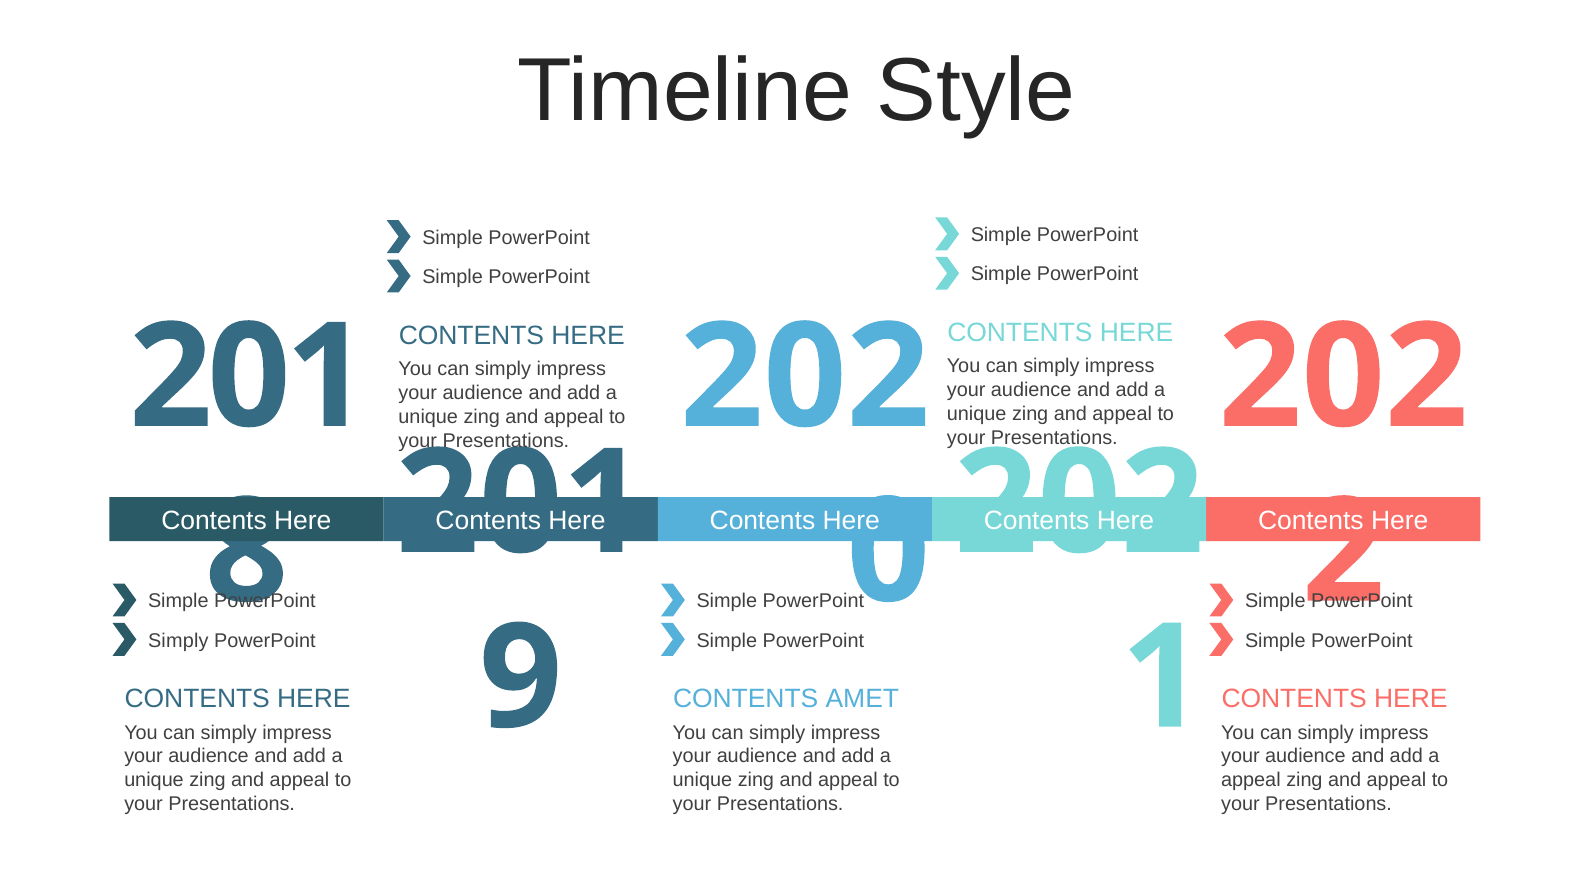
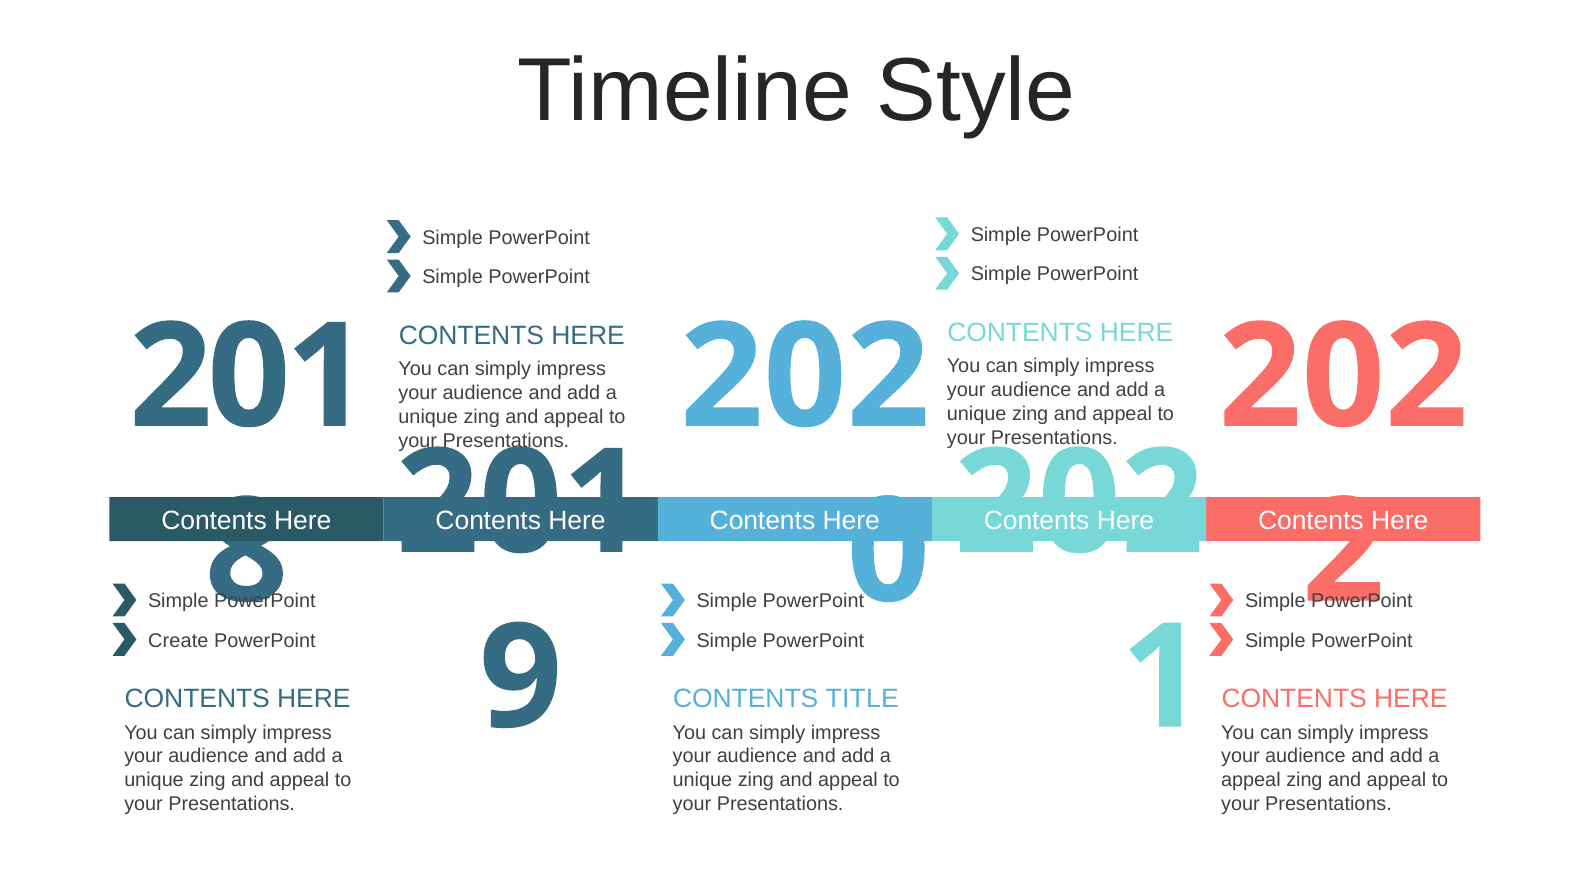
Simply: Simply -> Create (178, 641)
AMET: AMET -> TITLE (862, 699)
